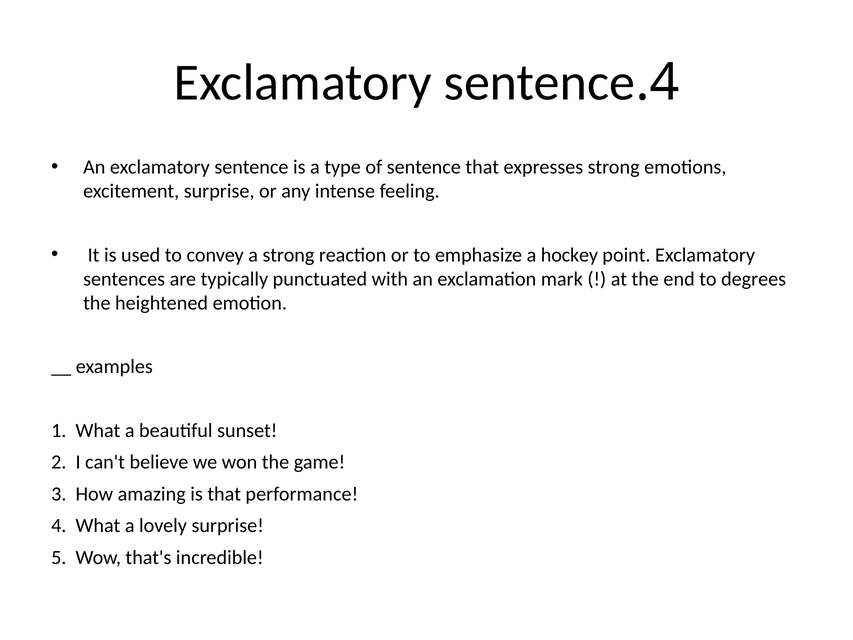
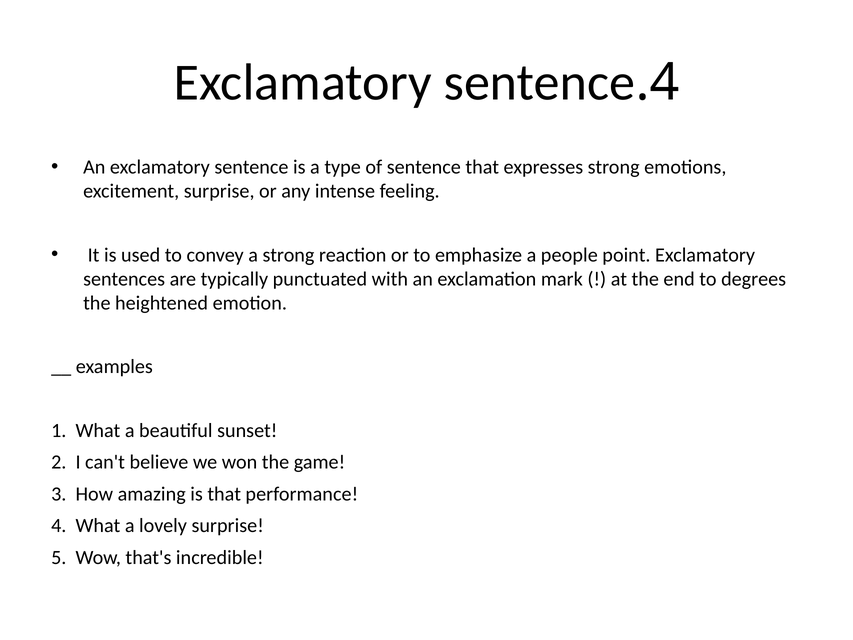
hockey: hockey -> people (569, 255)
